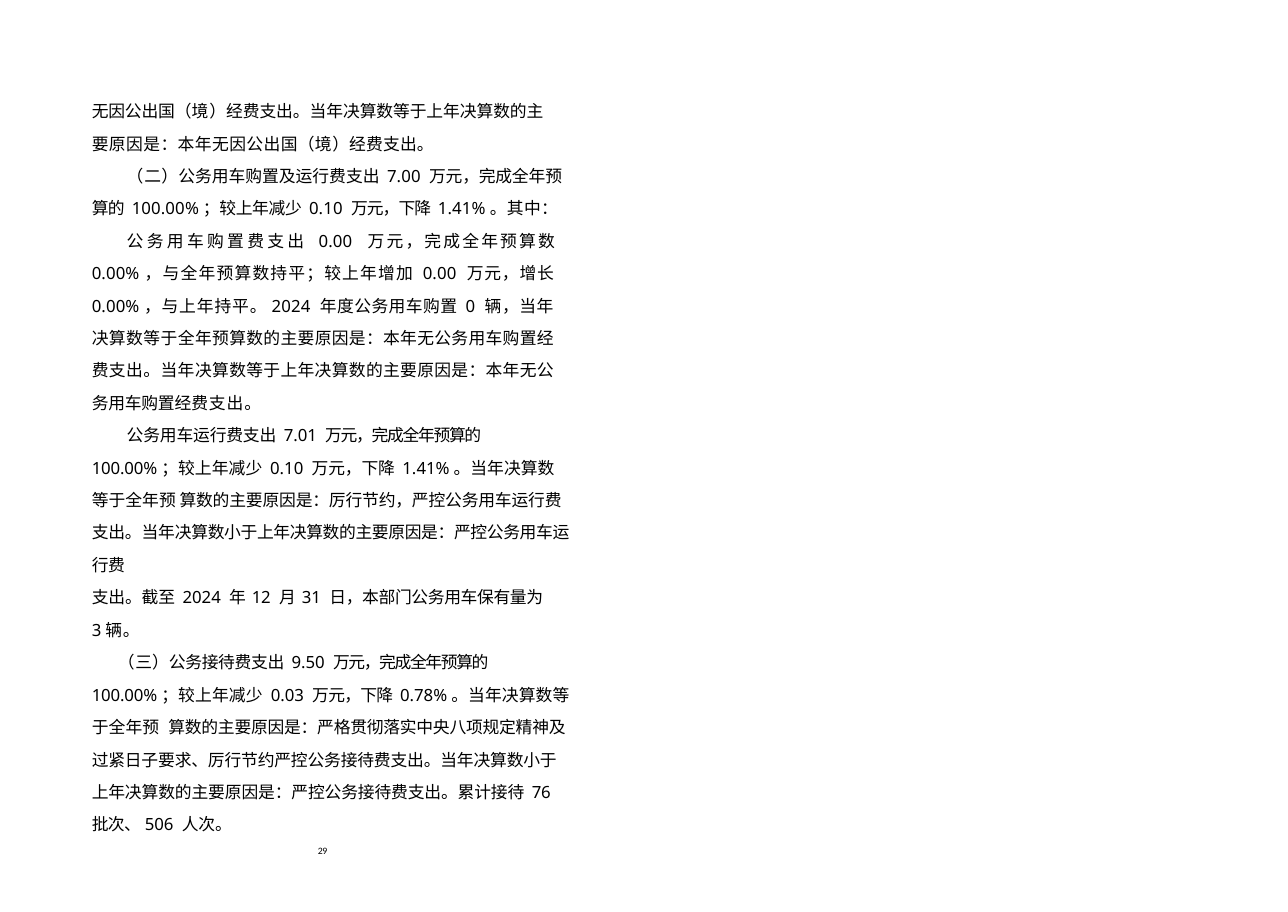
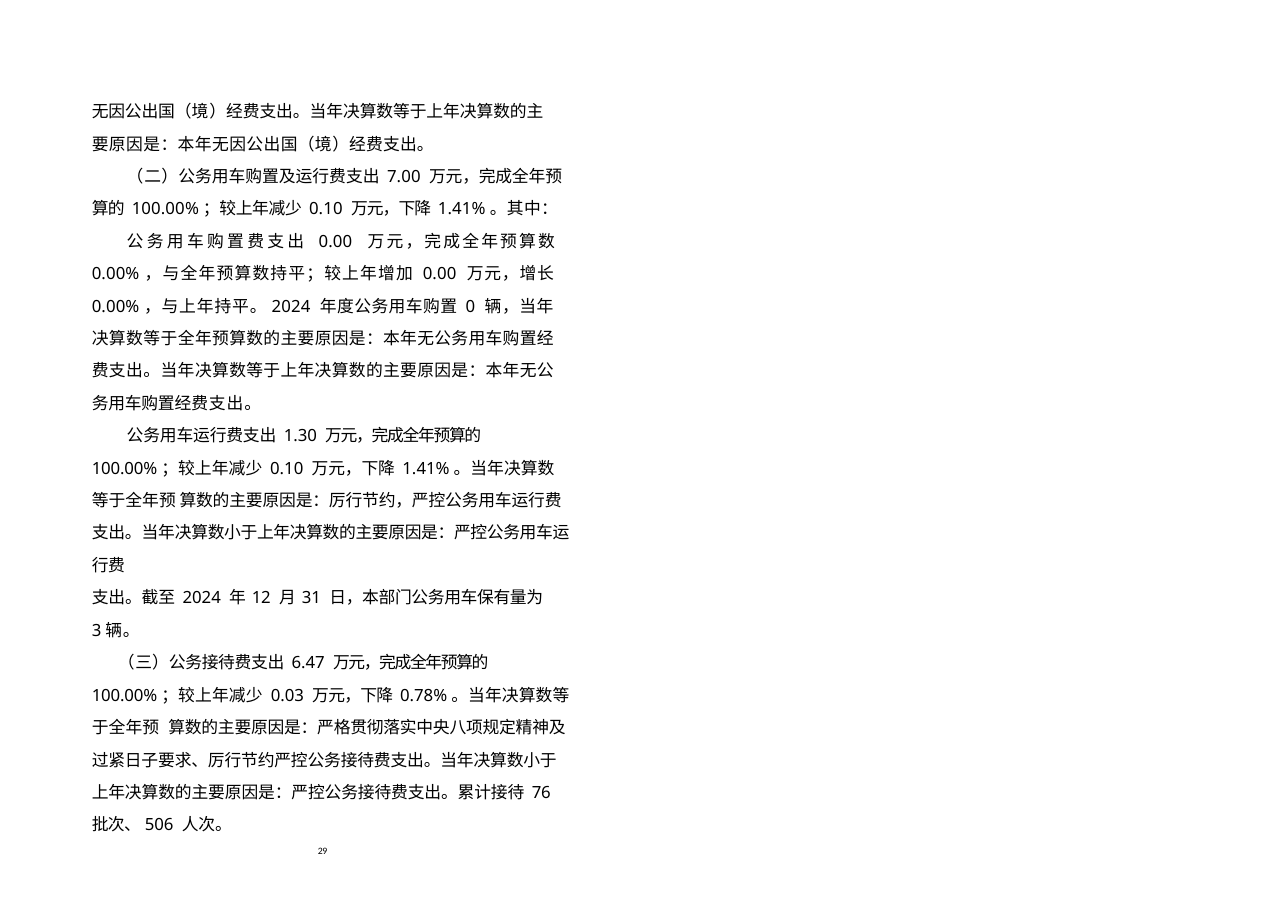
7.01: 7.01 -> 1.30 (300, 436)
9.50: 9.50 -> 6.47 (308, 663)
